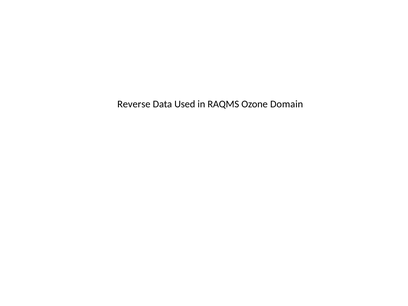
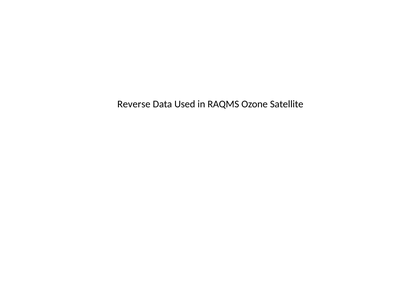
Domain: Domain -> Satellite (287, 104)
